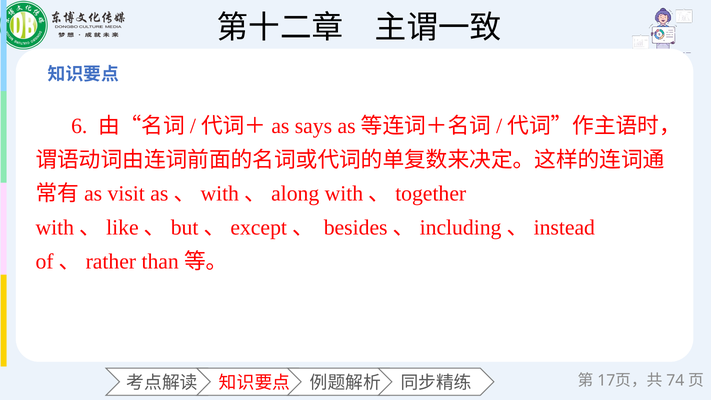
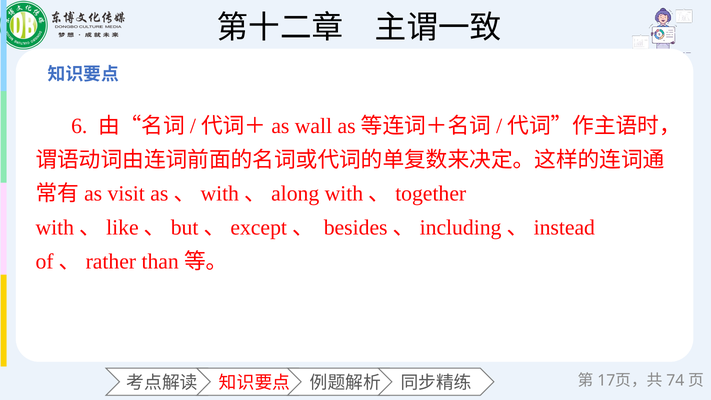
says: says -> wall (313, 126)
